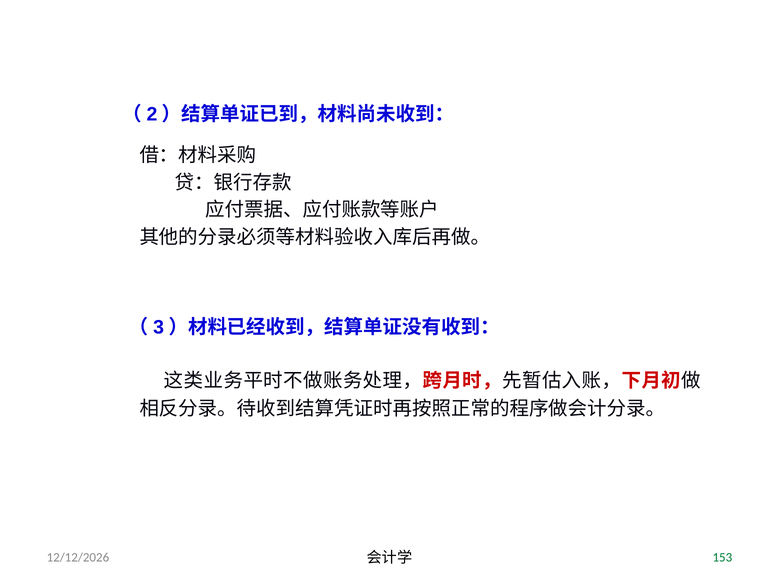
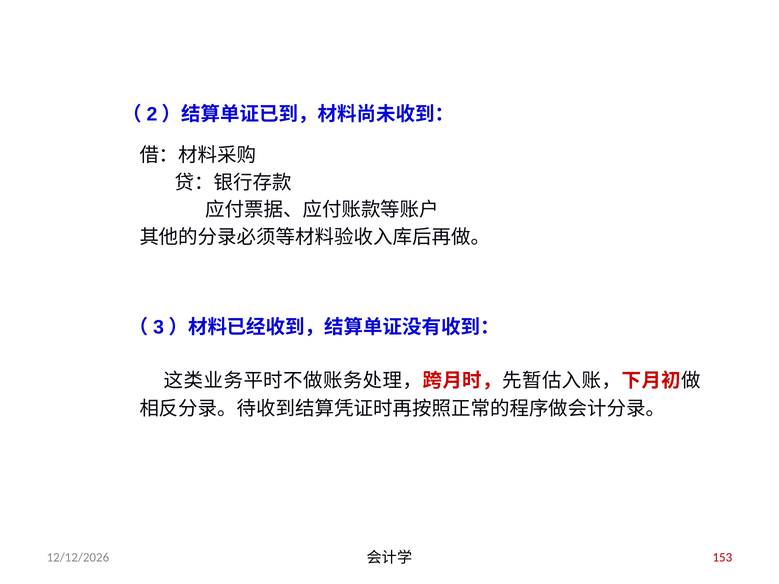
153 colour: green -> red (722, 558)
